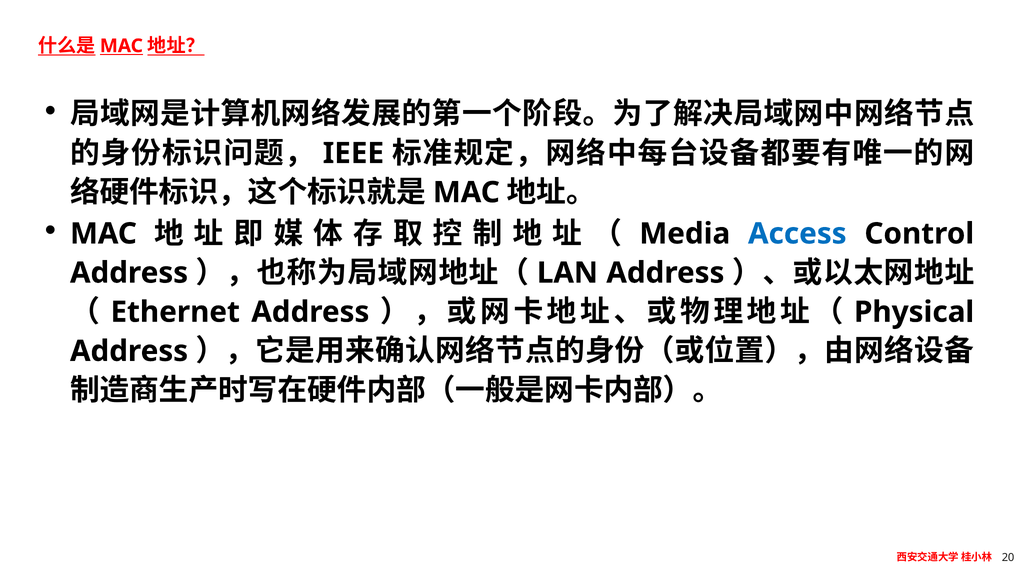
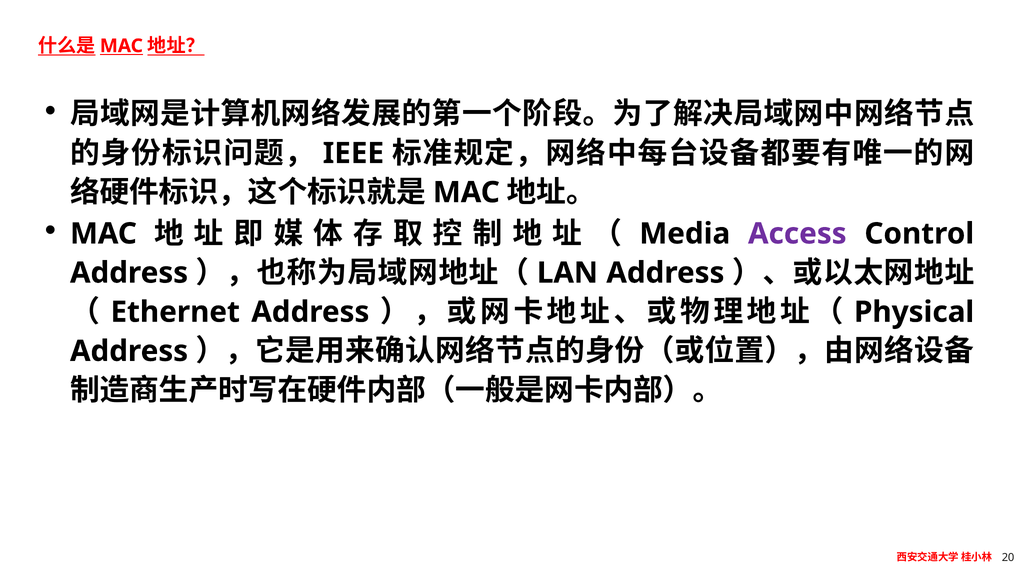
Access colour: blue -> purple (797, 234)
